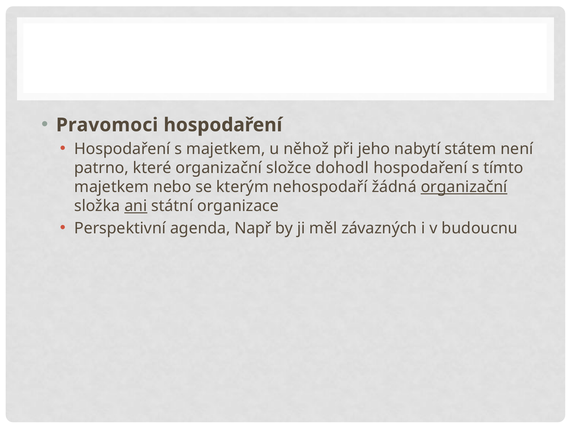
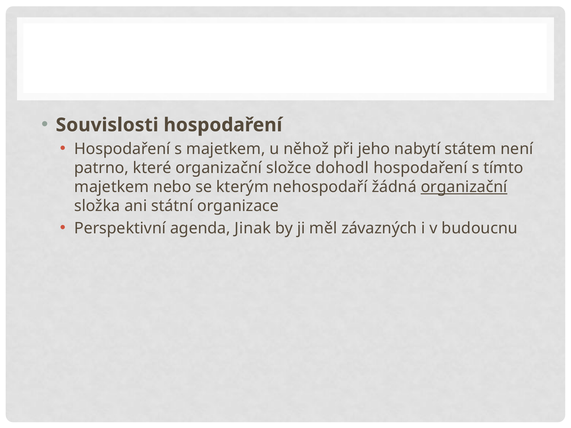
Pravomoci: Pravomoci -> Souvislosti (107, 125)
ani underline: present -> none (136, 206)
Např: Např -> Jinak (253, 228)
